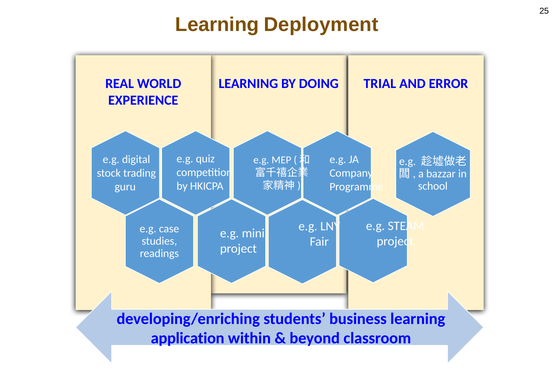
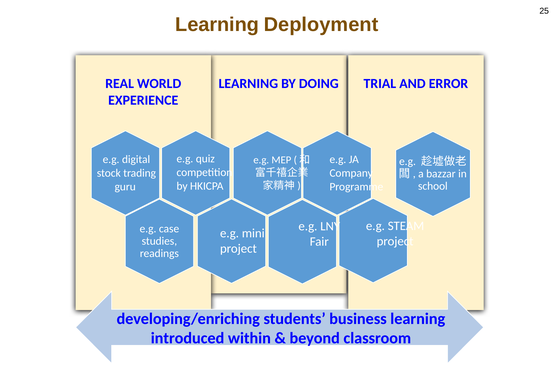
application: application -> introduced (188, 338)
